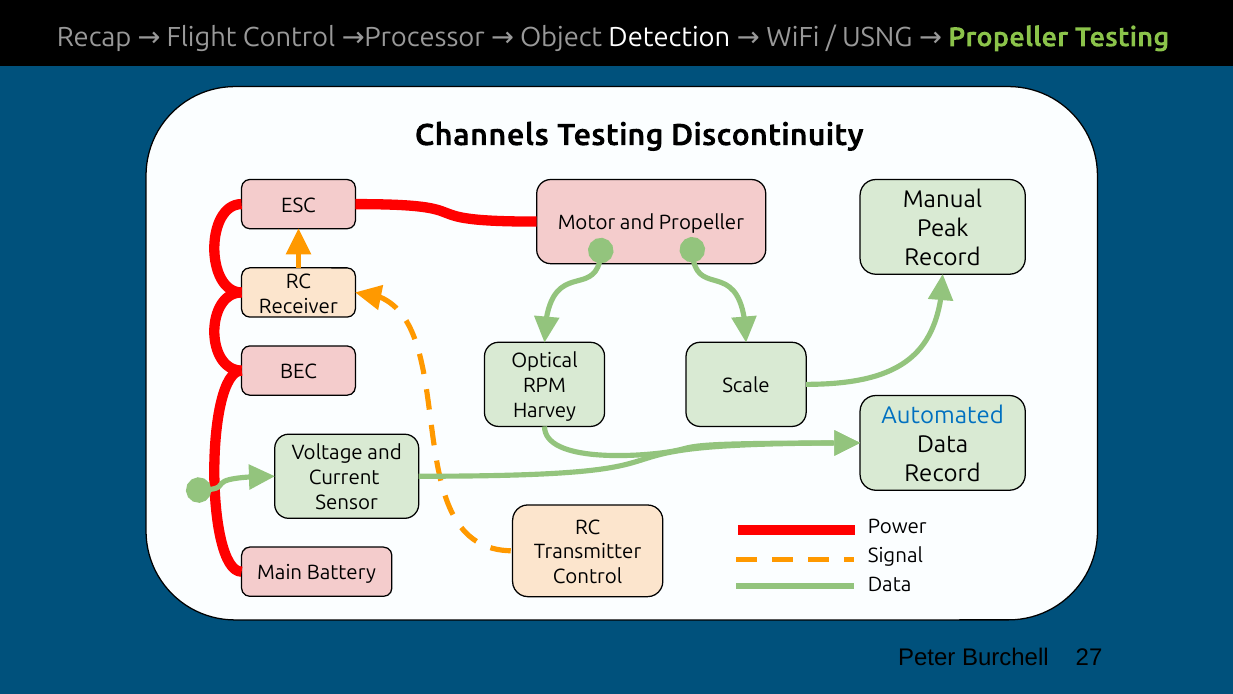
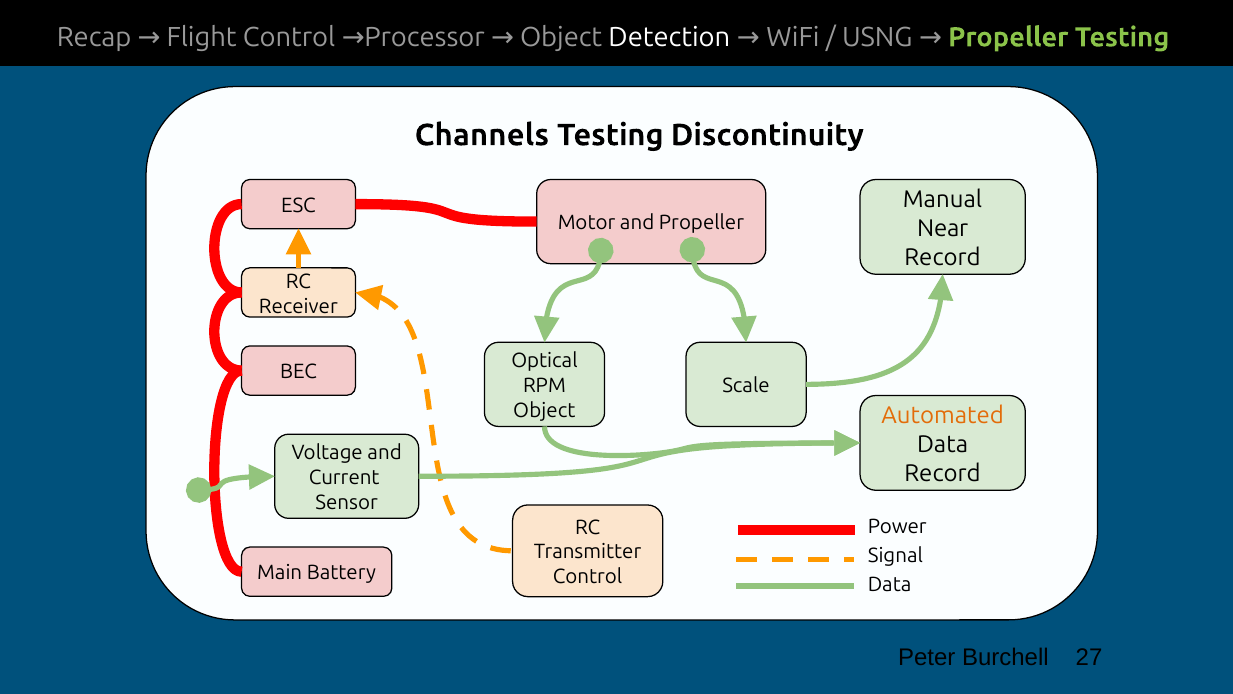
Peak: Peak -> Near (943, 228)
Harvey: Harvey -> Object (544, 410)
Automated colour: blue -> orange (943, 415)
